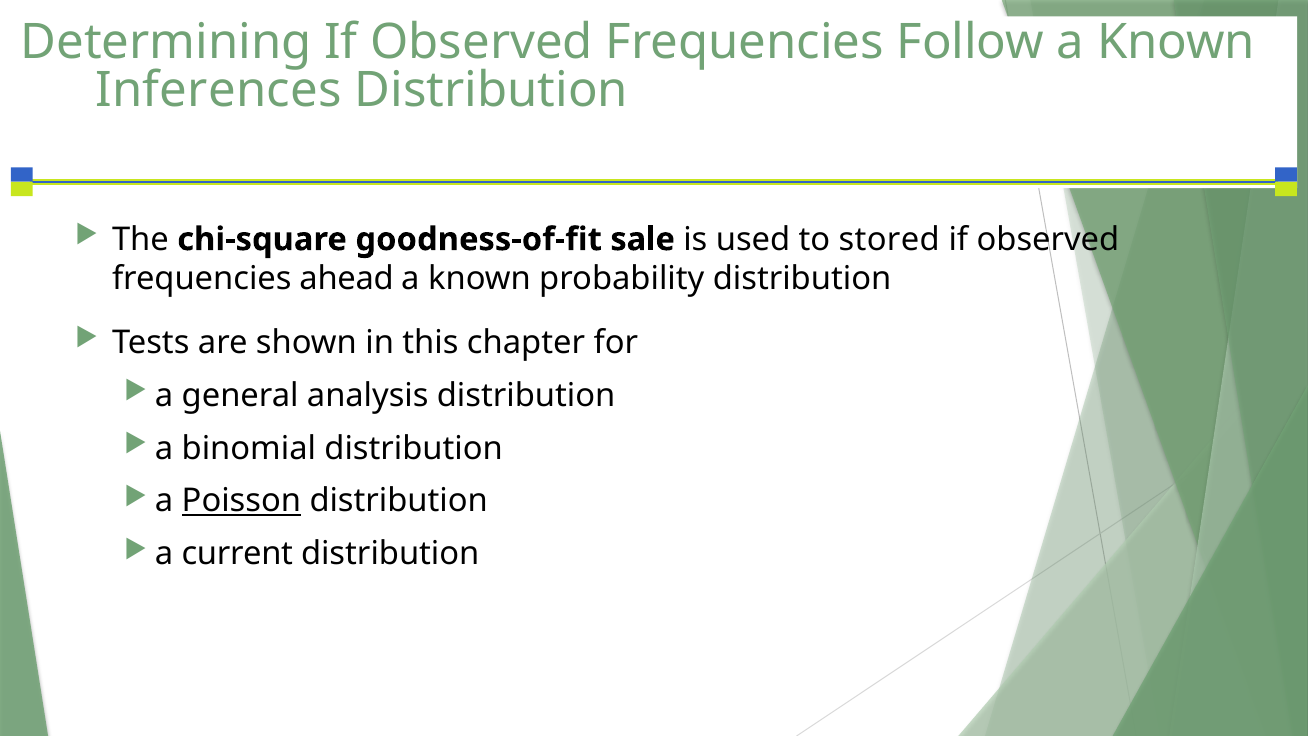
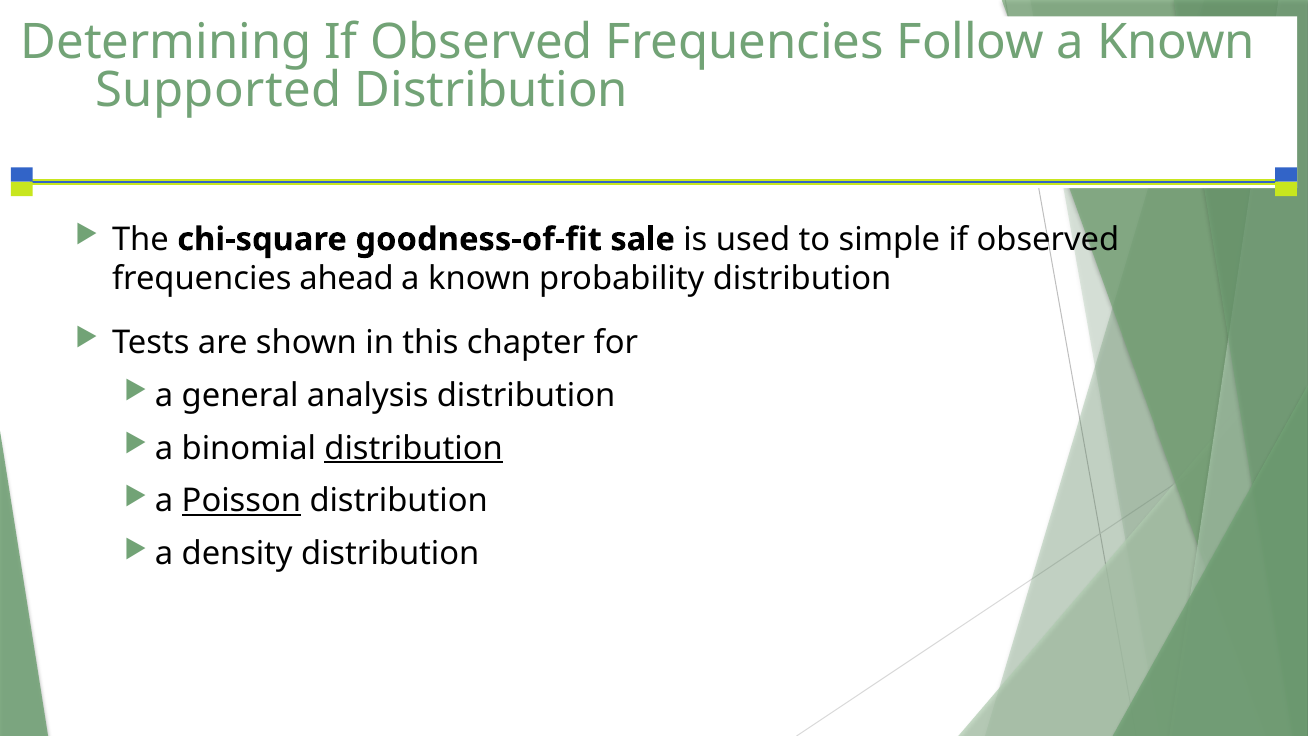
Inferences: Inferences -> Supported (219, 90)
stored: stored -> simple (889, 239)
distribution underline: none -> present (414, 448)
current: current -> density (237, 554)
